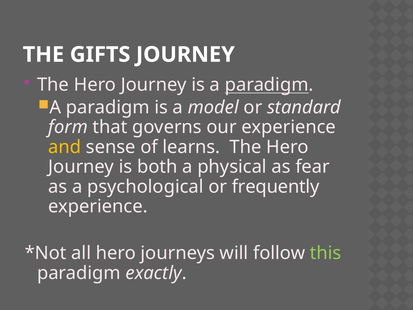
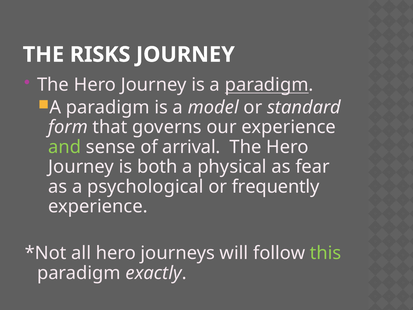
GIFTS: GIFTS -> RISKS (100, 55)
and colour: yellow -> light green (65, 147)
learns: learns -> arrival (191, 147)
